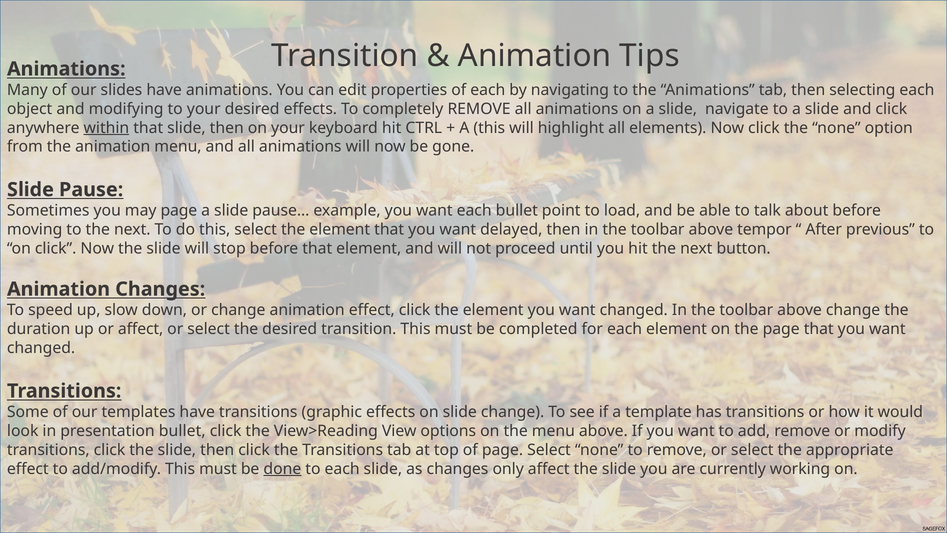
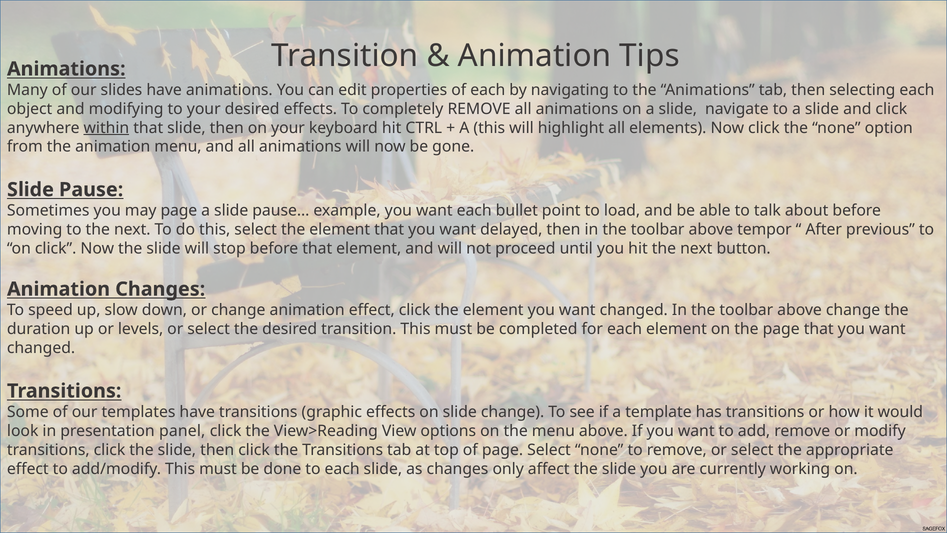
or affect: affect -> levels (141, 329)
presentation bullet: bullet -> panel (182, 431)
done underline: present -> none (282, 469)
